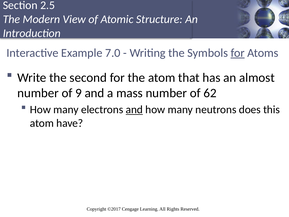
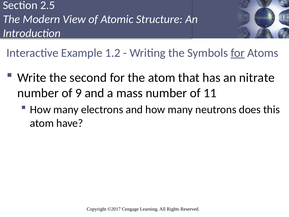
7.0: 7.0 -> 1.2 (113, 53)
almost: almost -> nitrate (257, 77)
62: 62 -> 11 (210, 93)
and underline: present -> none (134, 110)
